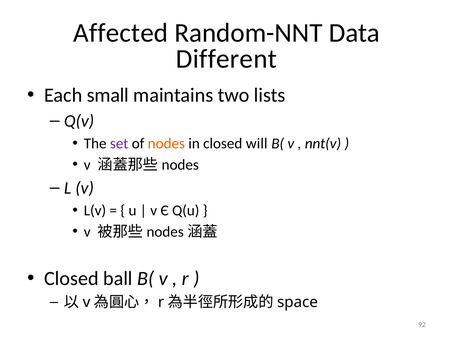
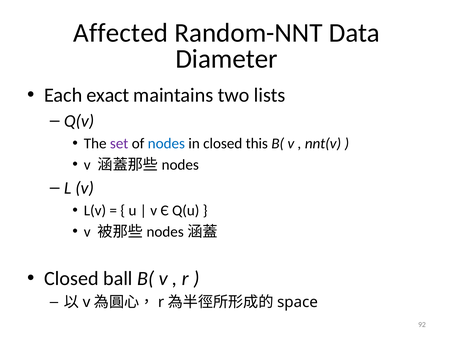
Different: Different -> Diameter (227, 59)
small: small -> exact (108, 95)
nodes colour: orange -> blue (166, 144)
will: will -> this (257, 144)
